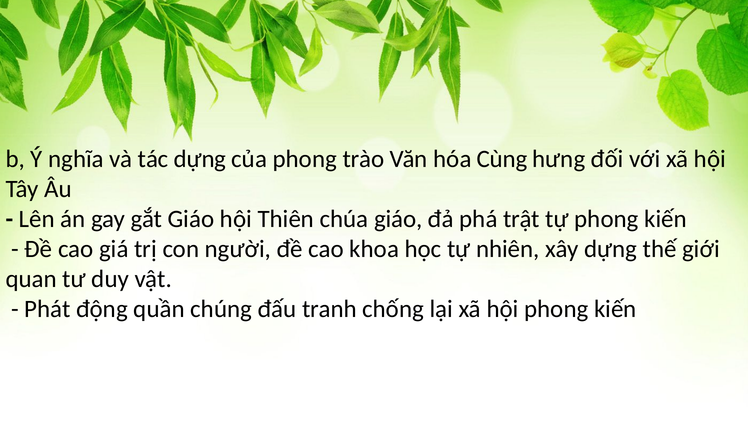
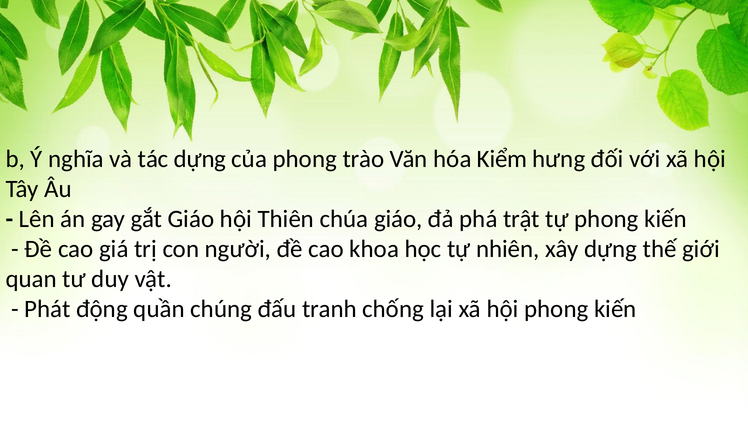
Cùng: Cùng -> Kiểm (502, 159)
